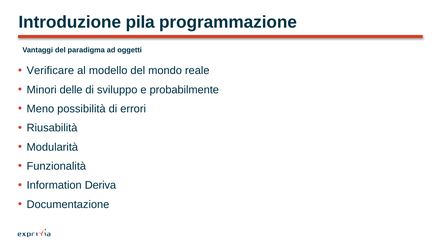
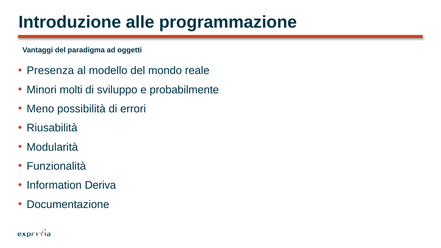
pila: pila -> alle (140, 22)
Verificare: Verificare -> Presenza (50, 71)
delle: delle -> molti (71, 90)
